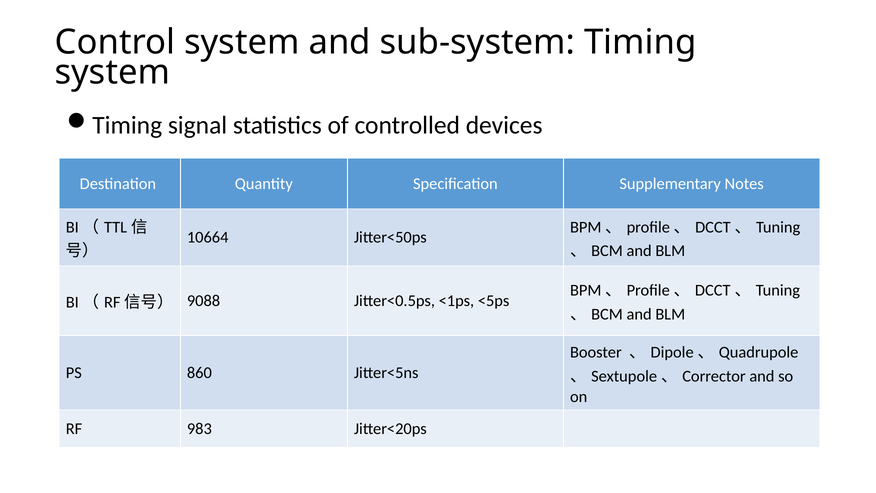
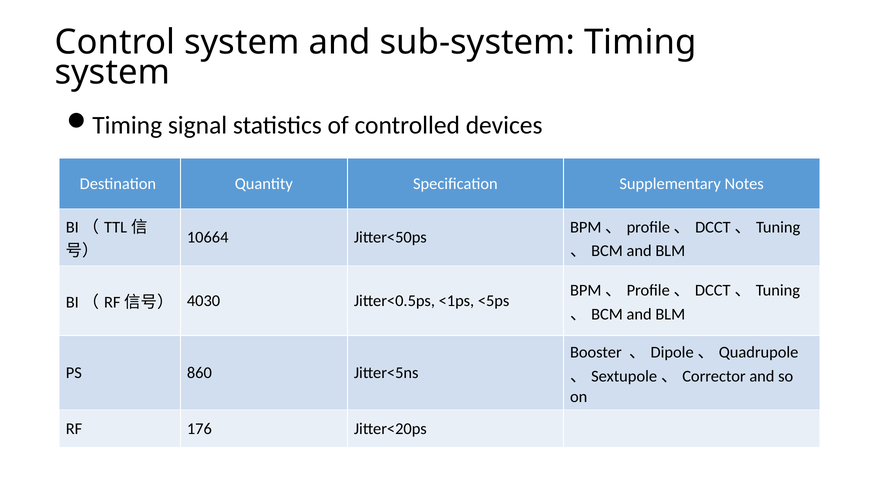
9088: 9088 -> 4030 (204, 301)
983: 983 -> 176 (199, 429)
